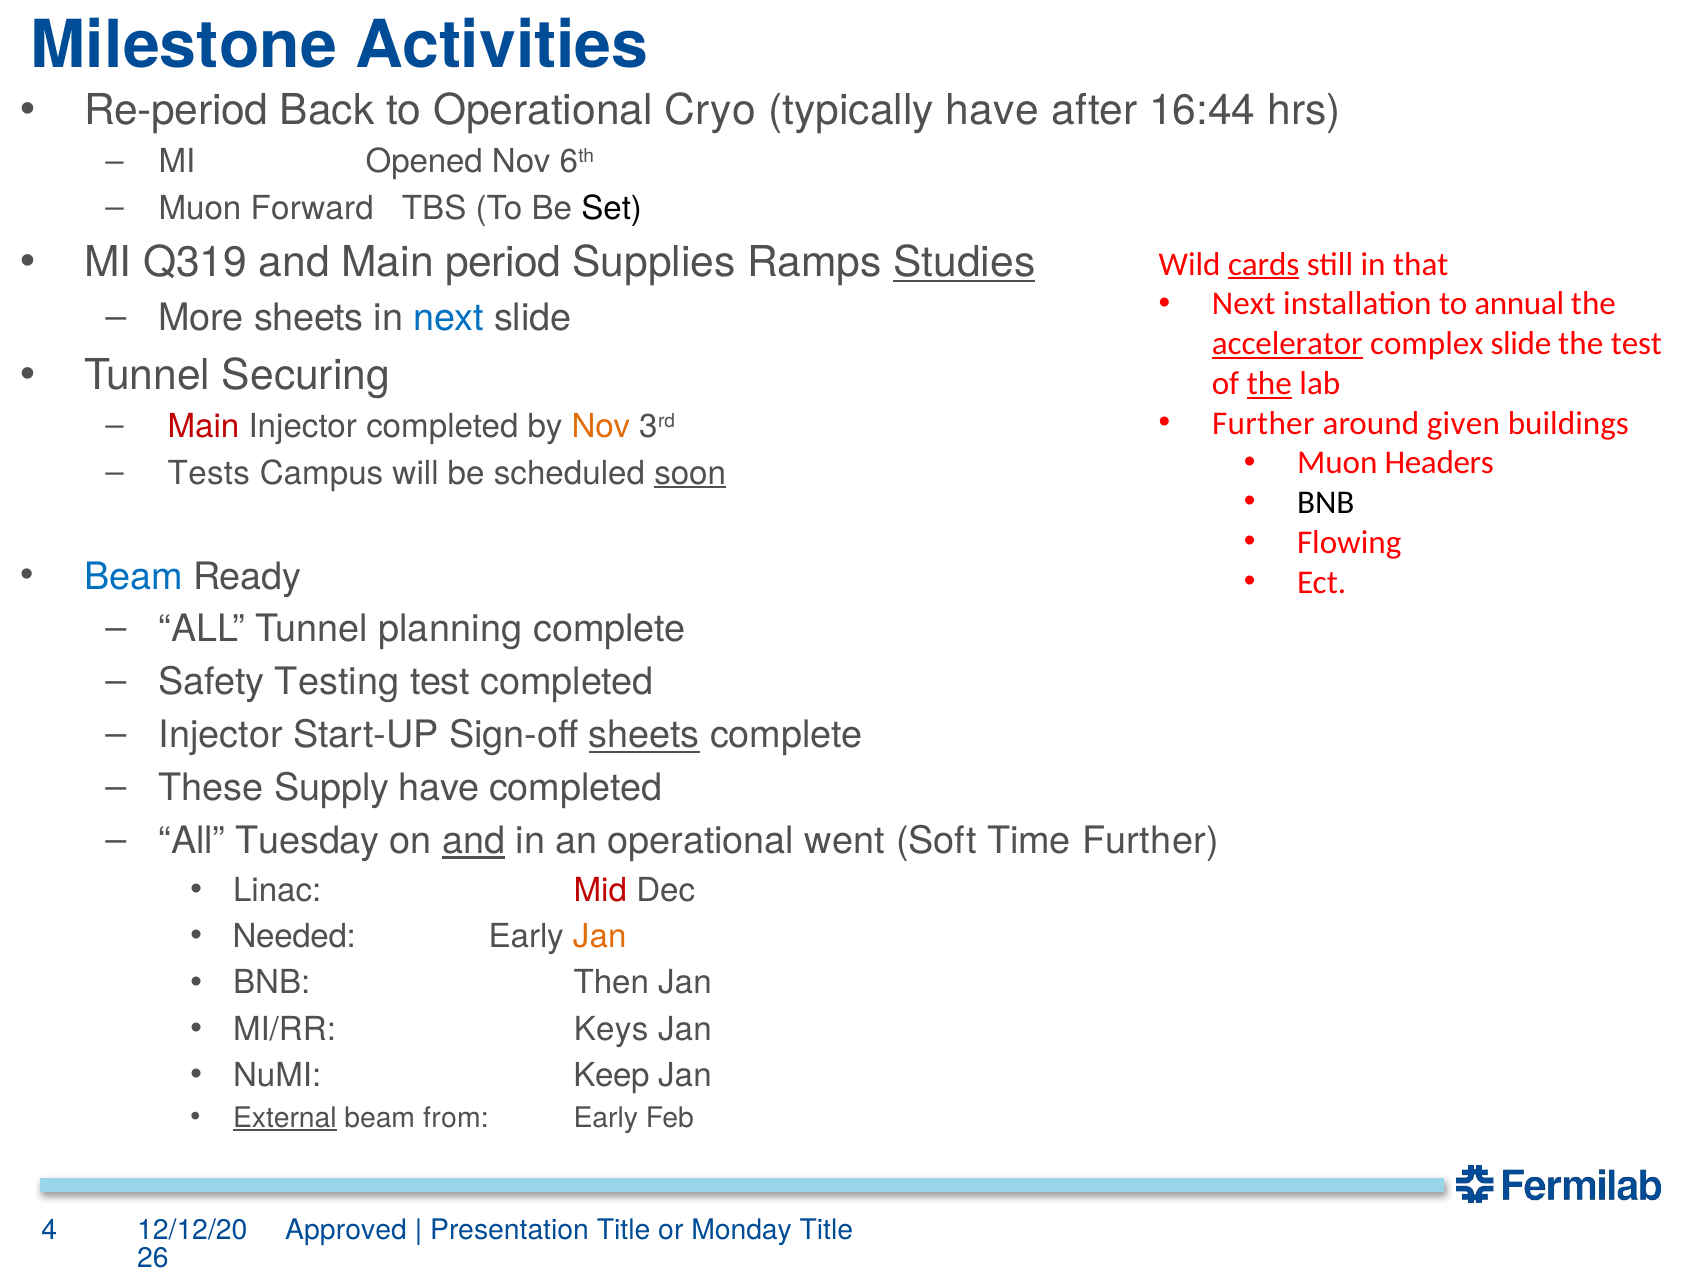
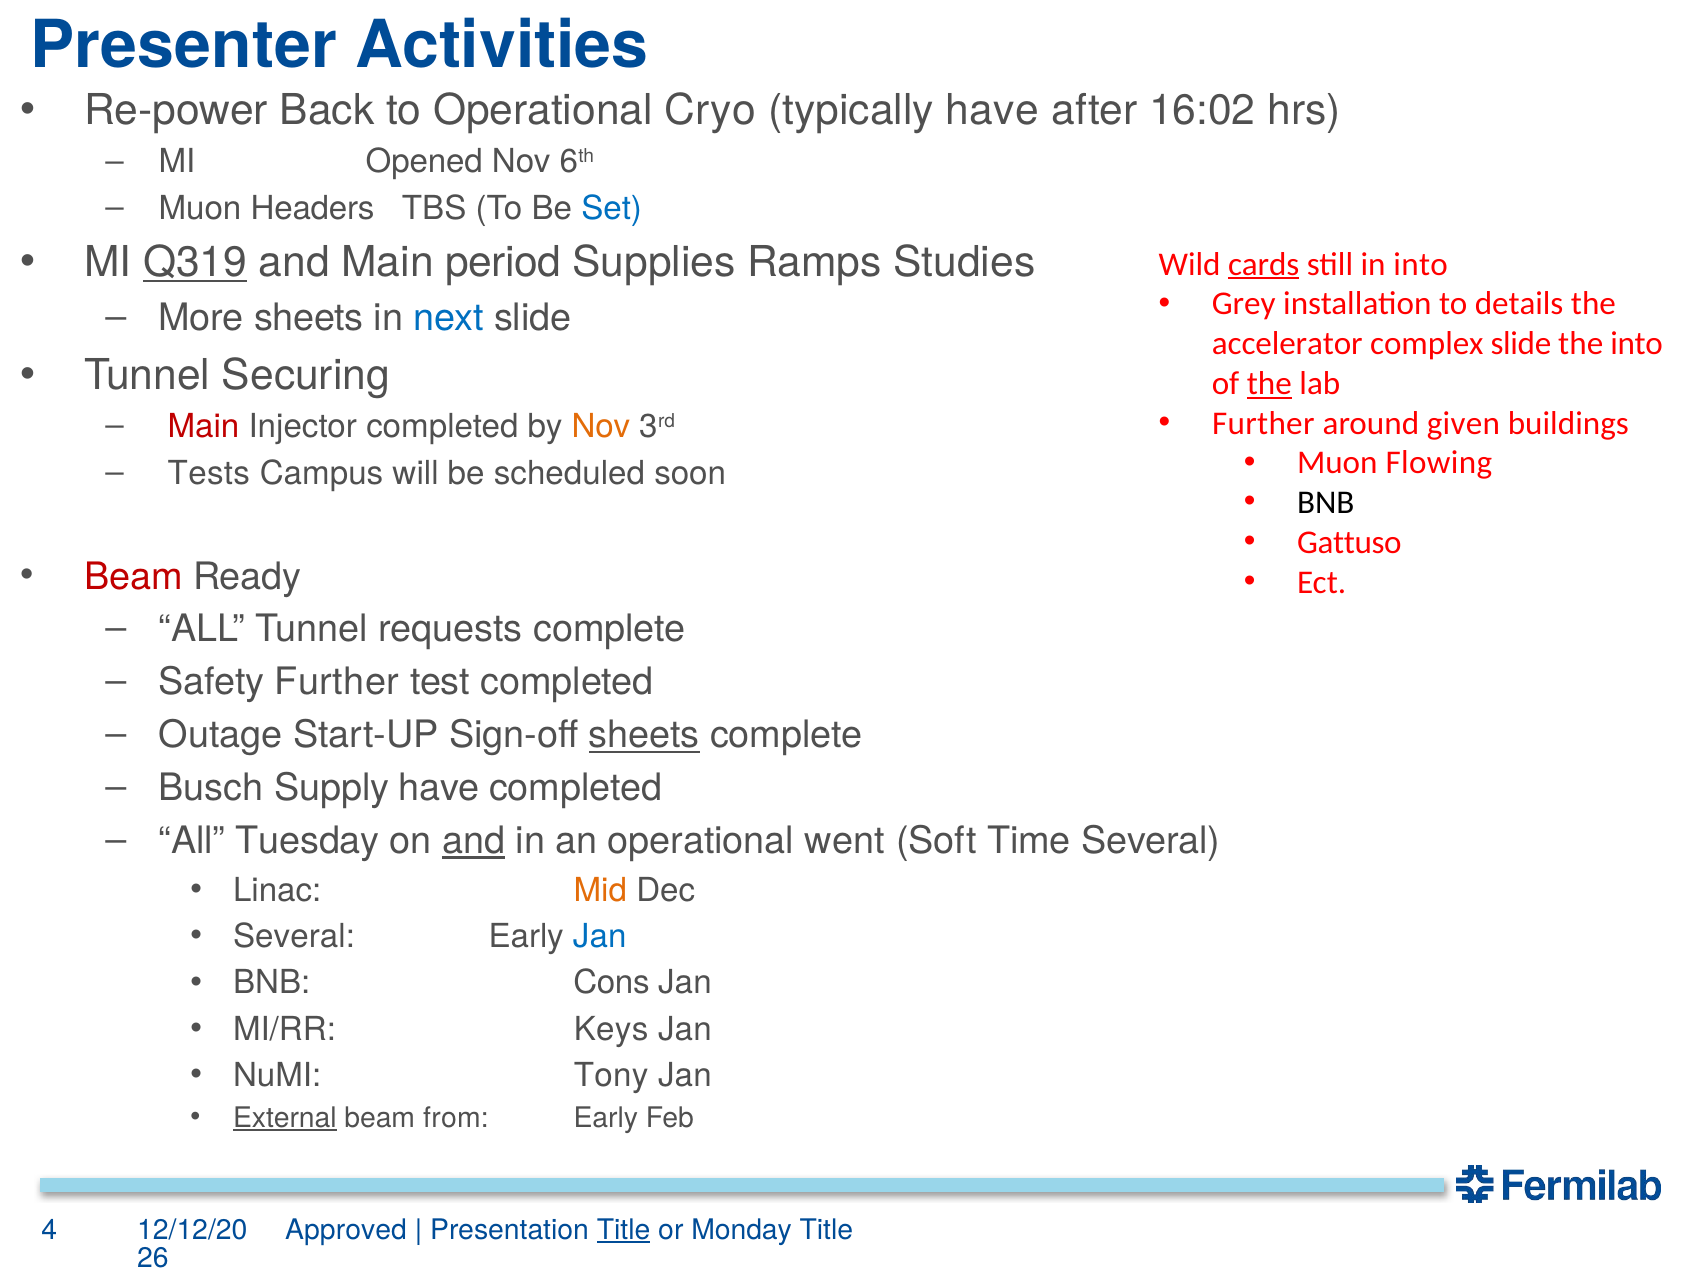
Milestone: Milestone -> Presenter (184, 46)
Re-period: Re-period -> Re-power (176, 110)
16:44: 16:44 -> 16:02 (1202, 110)
Forward: Forward -> Headers (313, 208)
Set colour: black -> blue (612, 208)
Q319 underline: none -> present (195, 263)
Studies underline: present -> none (964, 263)
in that: that -> into (1421, 264)
Next: Next -> Grey (1244, 304)
annual: annual -> details (1519, 304)
accelerator underline: present -> none (1287, 344)
the test: test -> into (1637, 344)
Headers: Headers -> Flowing (1439, 463)
soon underline: present -> none (690, 473)
Flowing: Flowing -> Gattuso (1349, 543)
Beam colour: blue -> red (133, 577)
planning: planning -> requests (450, 630)
Safety Testing: Testing -> Further (337, 683)
Injector: Injector -> Outage (221, 736)
These: These -> Busch (211, 789)
Time Further: Further -> Several (1151, 842)
Mid colour: red -> orange (600, 890)
Needed: Needed -> Several (294, 937)
Jan colour: orange -> blue (600, 937)
Then: Then -> Cons (611, 983)
Keep: Keep -> Tony (611, 1076)
Title underline: none -> present (624, 1230)
